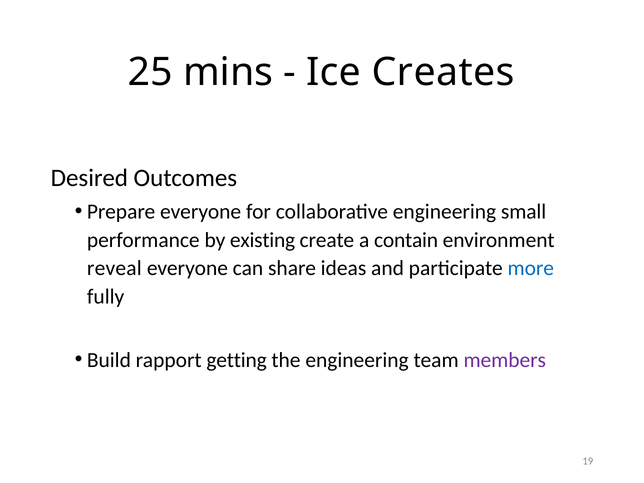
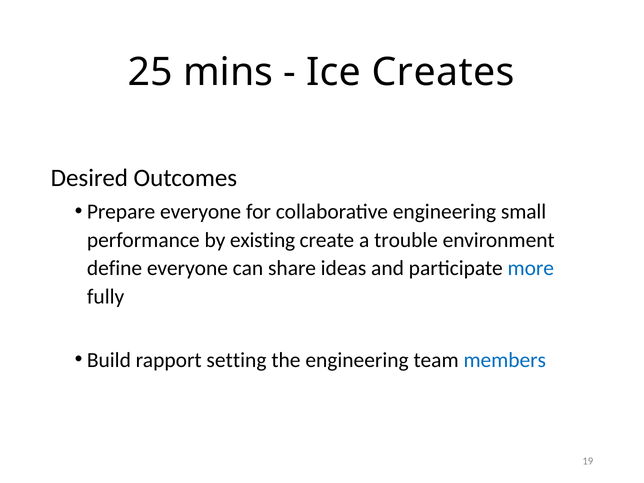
contain: contain -> trouble (406, 240)
reveal: reveal -> define (115, 268)
getting: getting -> setting (236, 360)
members colour: purple -> blue (505, 360)
